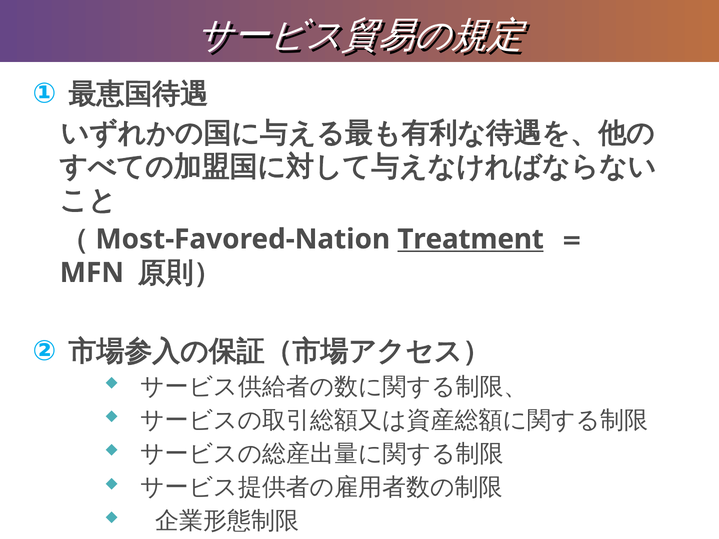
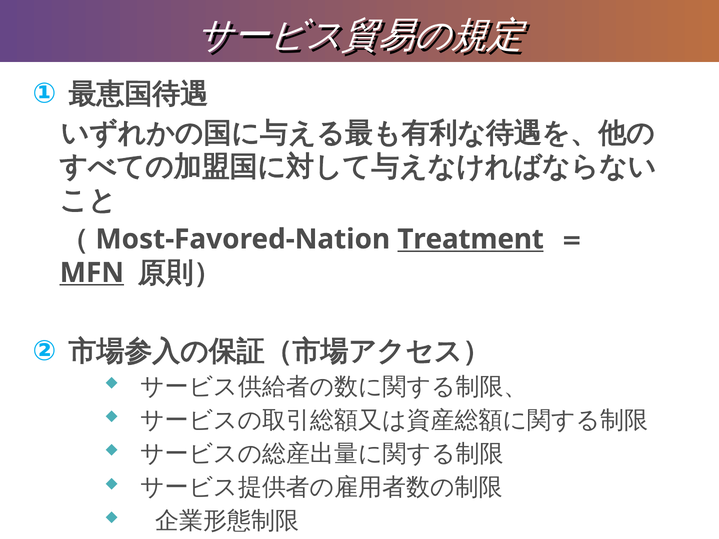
MFN underline: none -> present (92, 273)
